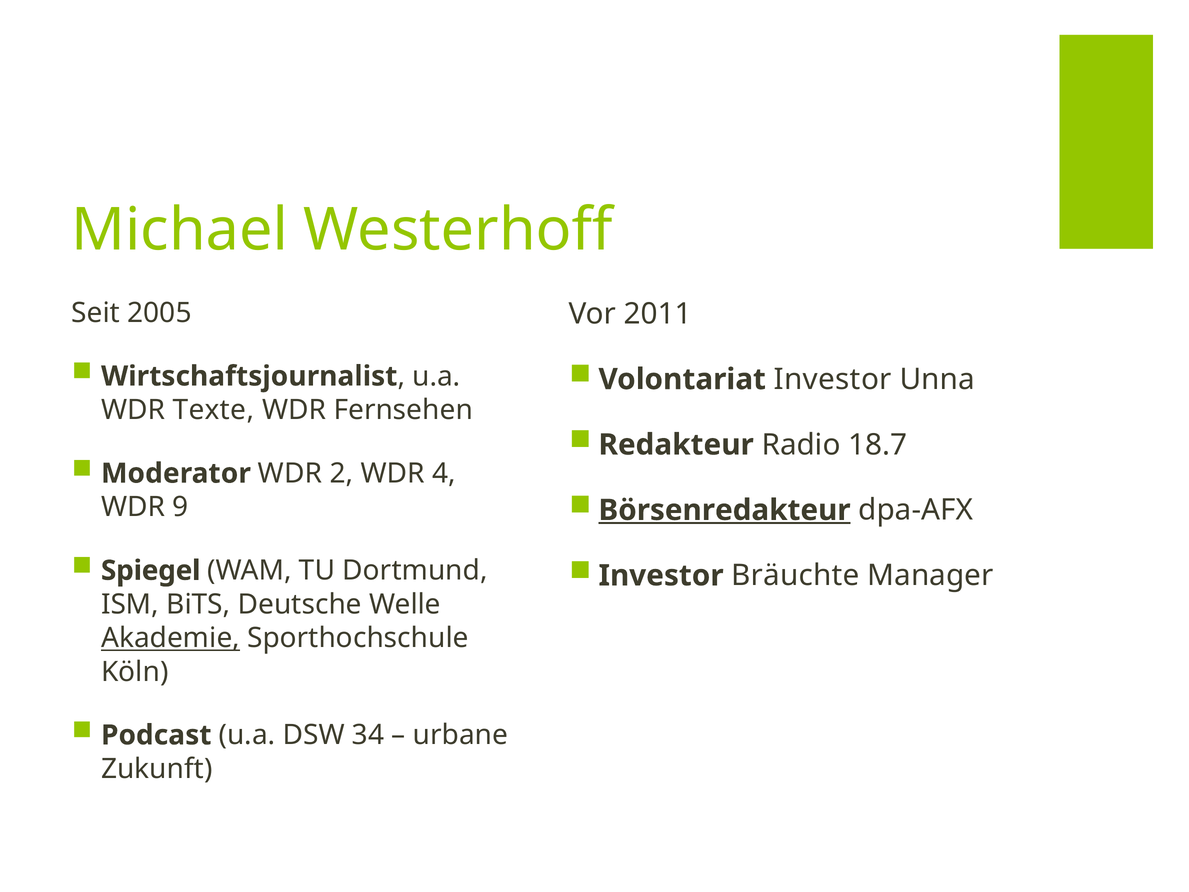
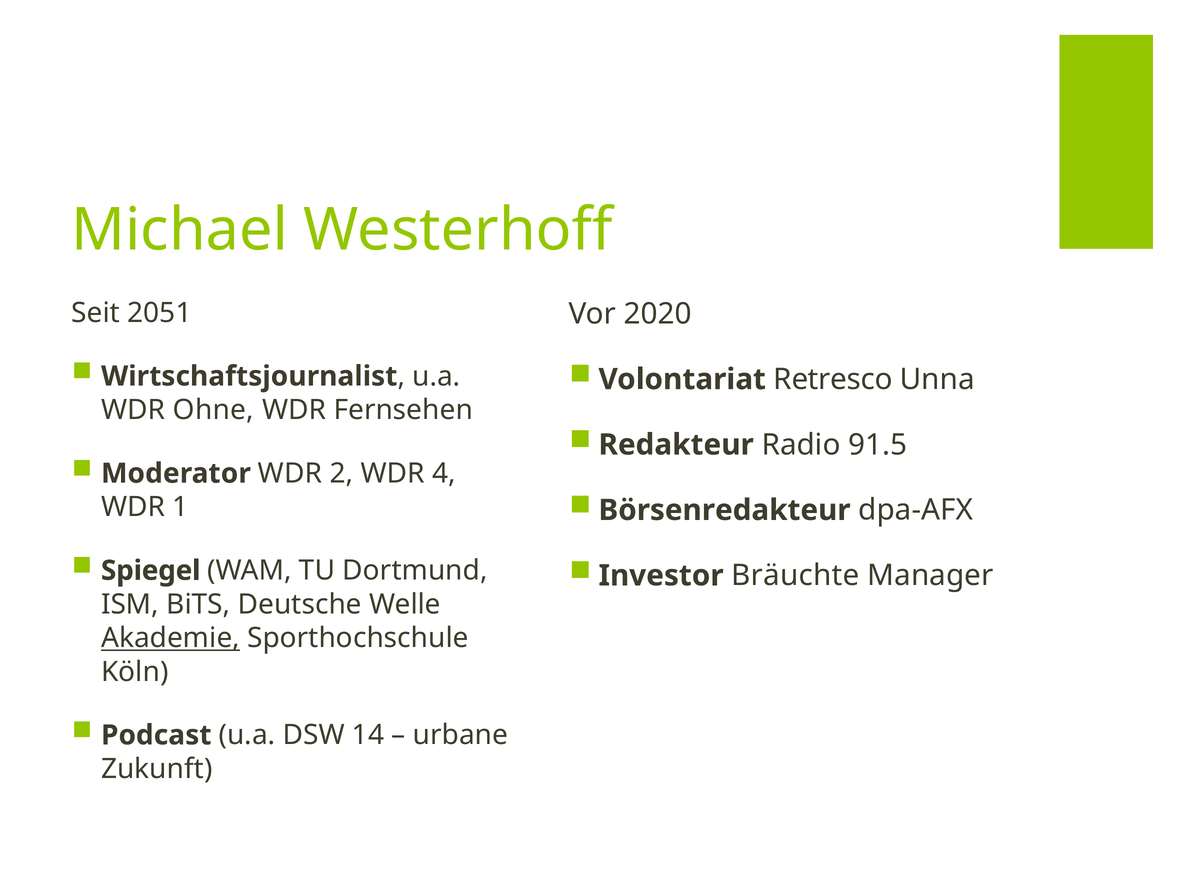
2005: 2005 -> 2051 (159, 313)
2011: 2011 -> 2020 (658, 314)
Volontariat Investor: Investor -> Retresco (833, 379)
Texte: Texte -> Ohne (213, 410)
18.7: 18.7 -> 91.5 (878, 445)
Börsenredakteur underline: present -> none (725, 510)
9: 9 -> 1 (180, 507)
34: 34 -> 14 (368, 735)
